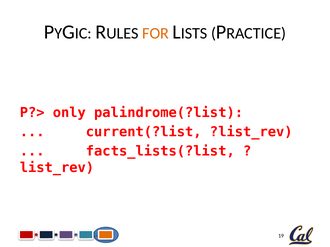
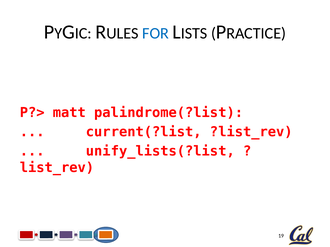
FOR colour: orange -> blue (156, 33)
only: only -> matt (69, 113)
facts_lists(?list: facts_lists(?list -> unify_lists(?list (160, 151)
